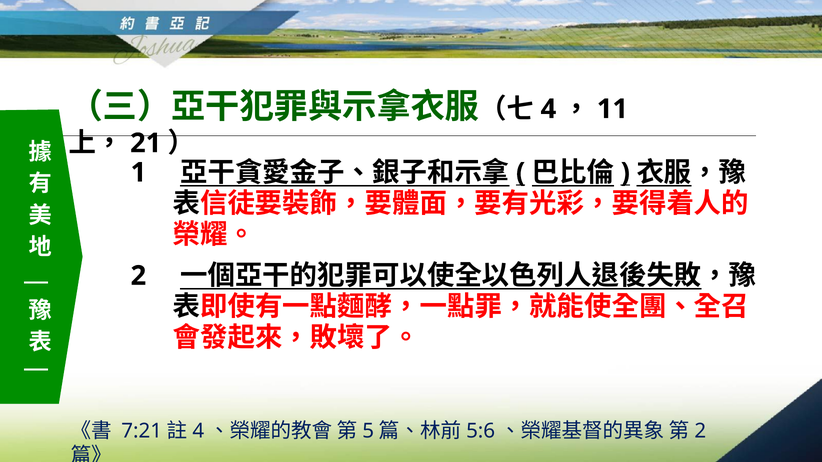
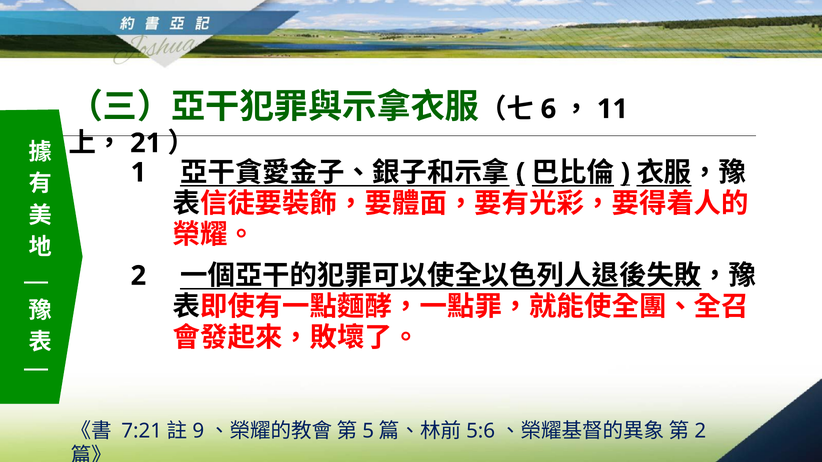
4: 4 -> 6 (548, 109)
4: 4 -> 9 (198, 431)
